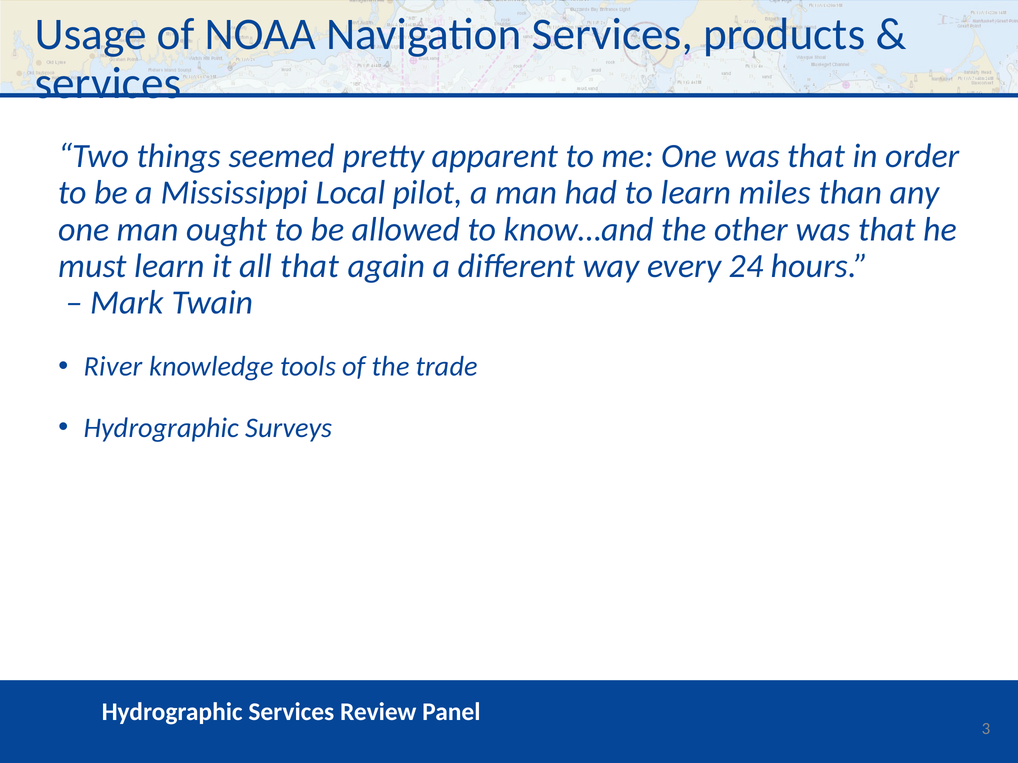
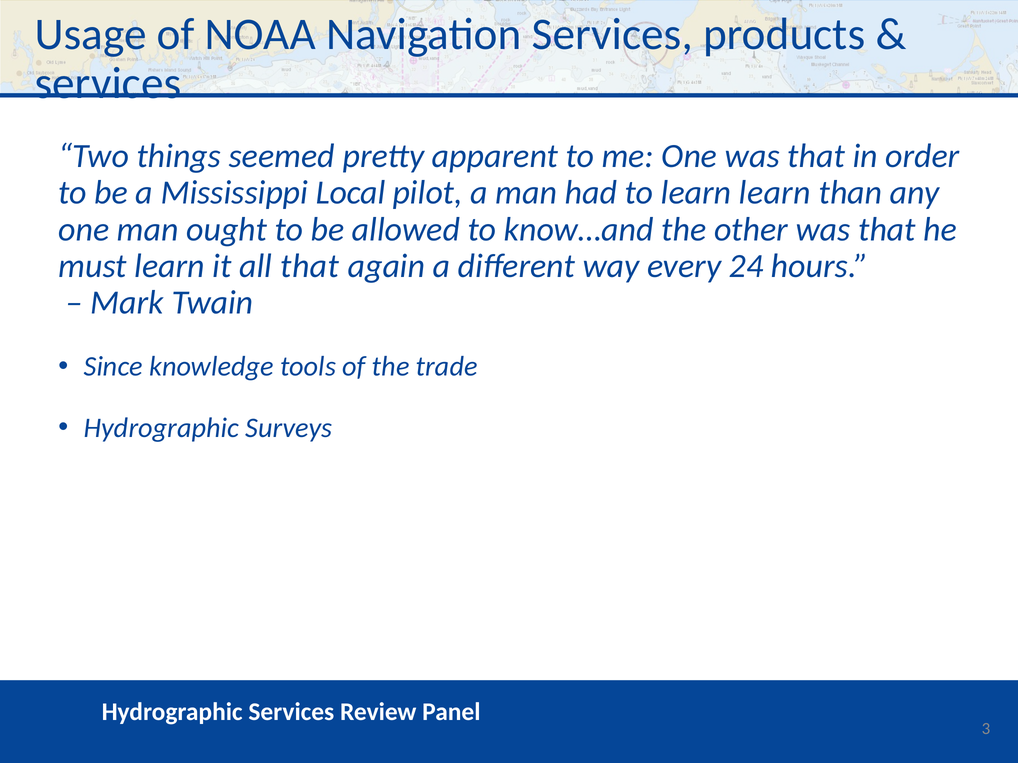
learn miles: miles -> learn (775, 193)
River: River -> Since (113, 367)
